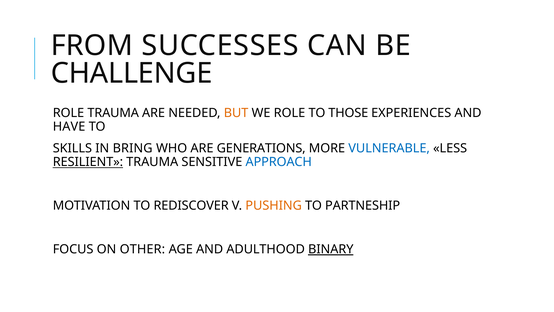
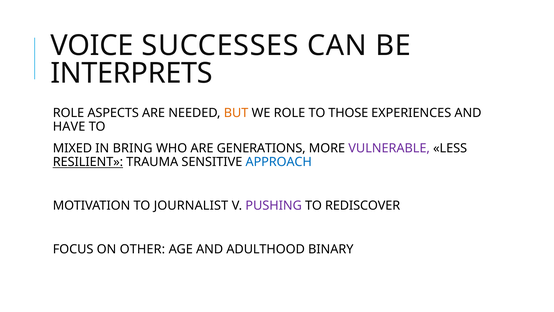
FROM: FROM -> VOICE (92, 46)
CHALLENGE: CHALLENGE -> INTERPRETS (132, 73)
ROLE TRAUMA: TRAUMA -> ASPECTS (113, 113)
SKILLS: SKILLS -> MIXED (72, 148)
VULNERABLE colour: blue -> purple (389, 148)
REDISCOVER: REDISCOVER -> JOURNALIST (191, 205)
PUSHING colour: orange -> purple (274, 205)
PARTNESHIP: PARTNESHIP -> REDISCOVER (363, 205)
BINARY underline: present -> none (331, 249)
